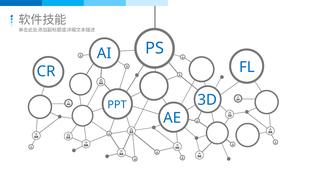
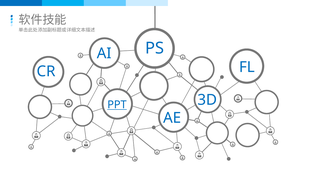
PPT underline: none -> present (117, 104)
